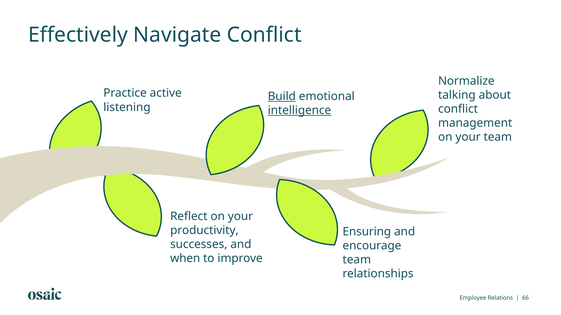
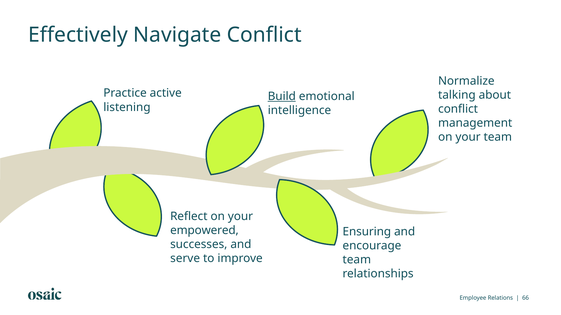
intelligence underline: present -> none (299, 111)
productivity: productivity -> empowered (204, 231)
when: when -> serve (185, 259)
